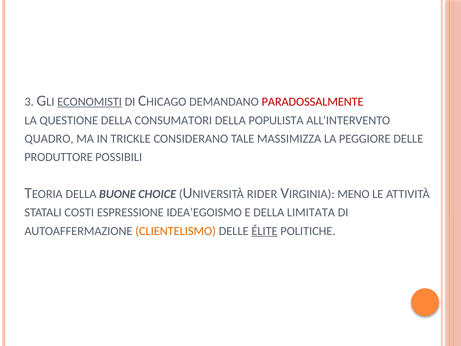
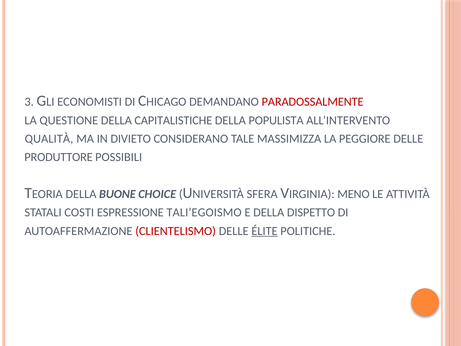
ECONOMISTI underline: present -> none (90, 102)
CONSUMATORI: CONSUMATORI -> CAPITALISTICHE (173, 120)
QUADRO: QUADRO -> QUALITÀ (49, 139)
TRICKLE: TRICKLE -> DIVIETO (131, 139)
RIDER: RIDER -> SFERA (262, 194)
IDEA’EGOISMO: IDEA’EGOISMO -> TALI’EGOISMO (204, 212)
LIMITATA: LIMITATA -> DISPETTO (311, 212)
CLIENTELISMO colour: orange -> red (176, 231)
